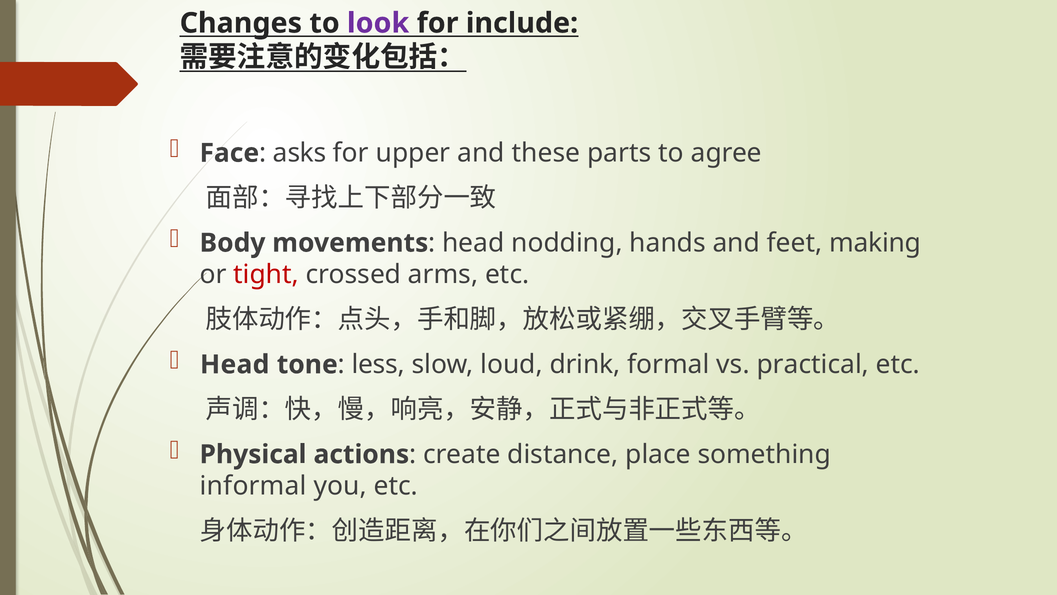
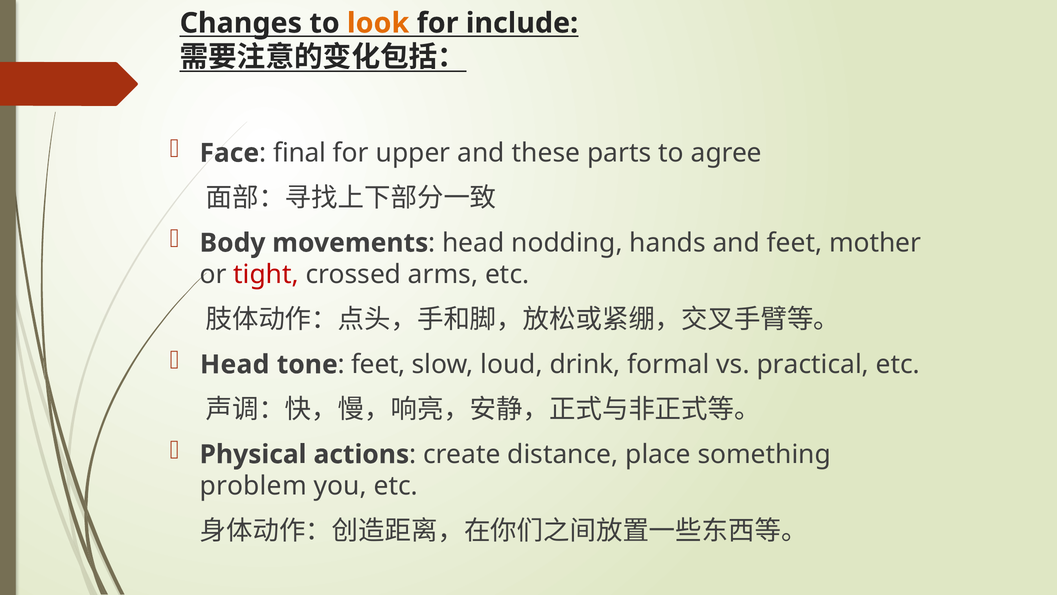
look colour: purple -> orange (378, 23)
asks: asks -> final (300, 153)
making: making -> mother (875, 243)
less: less -> feet (378, 364)
informal: informal -> problem (253, 486)
